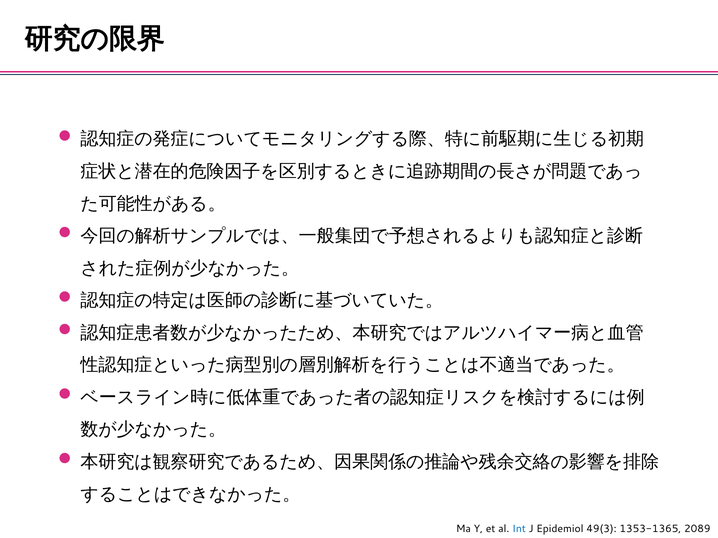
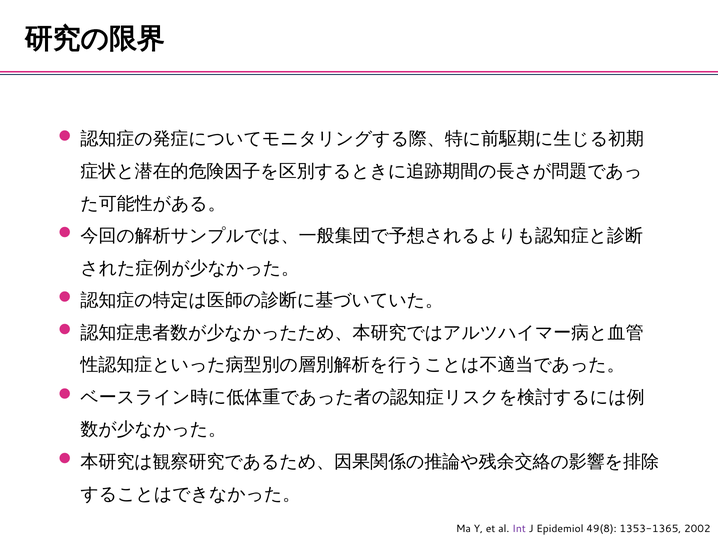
Int colour: blue -> purple (519, 529)
49(3: 49(3 -> 49(8 (602, 529)
2089: 2089 -> 2002 (697, 529)
